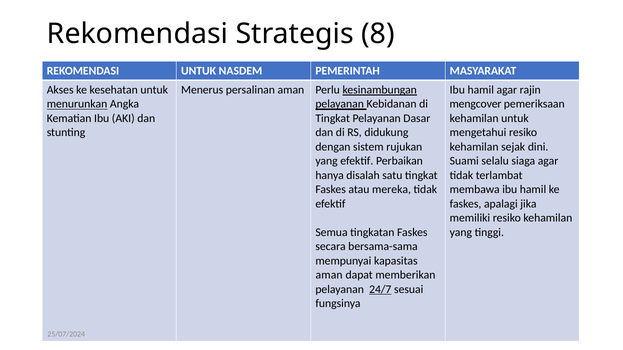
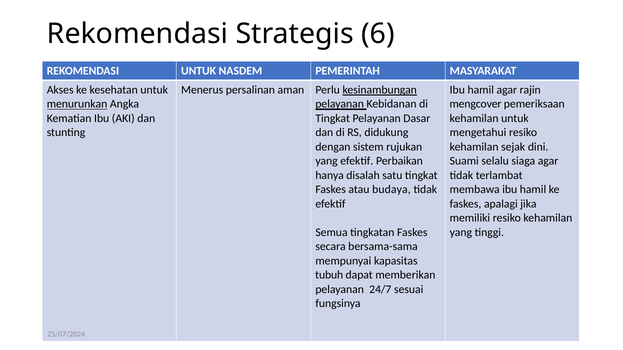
Strategis 8: 8 -> 6 (378, 34)
mereka: mereka -> budaya (391, 190)
aman: aman -> tubuh (329, 275)
24/7 underline: present -> none (380, 290)
